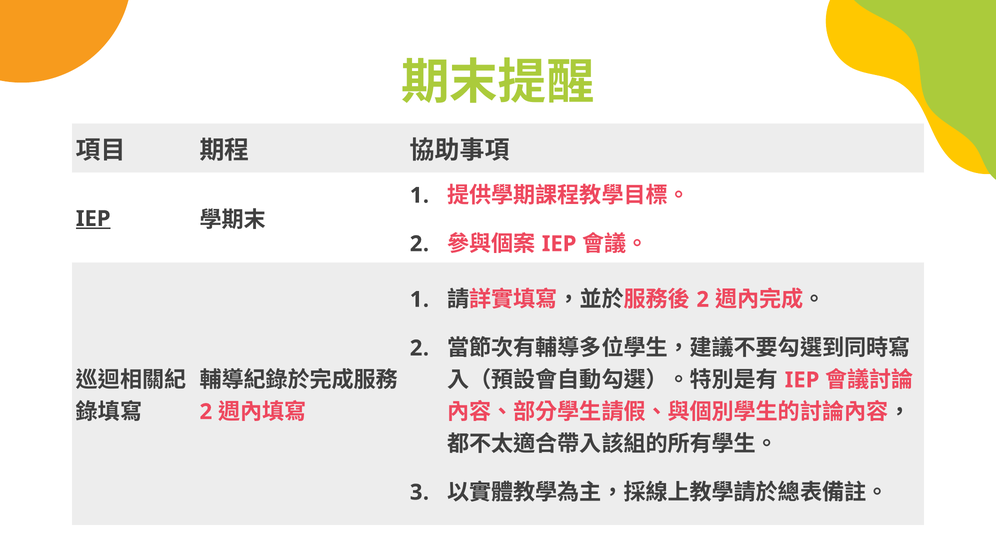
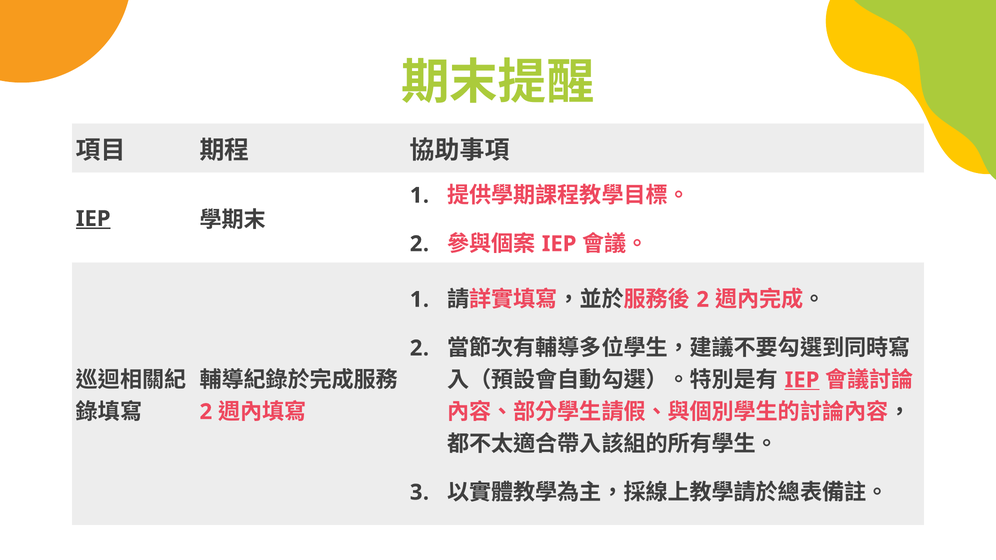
IEP underline: none -> present (802, 380)
